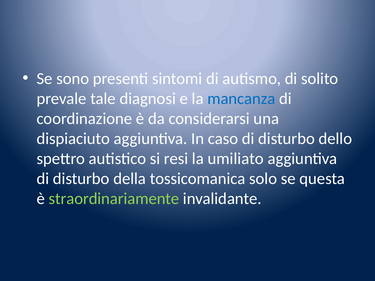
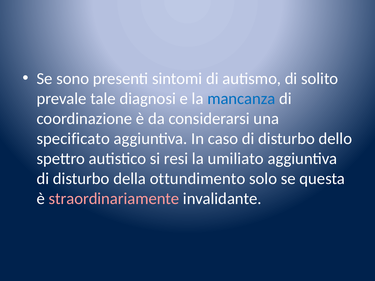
dispiaciuto: dispiaciuto -> specificato (73, 139)
tossicomanica: tossicomanica -> ottundimento (198, 179)
straordinariamente colour: light green -> pink (114, 199)
